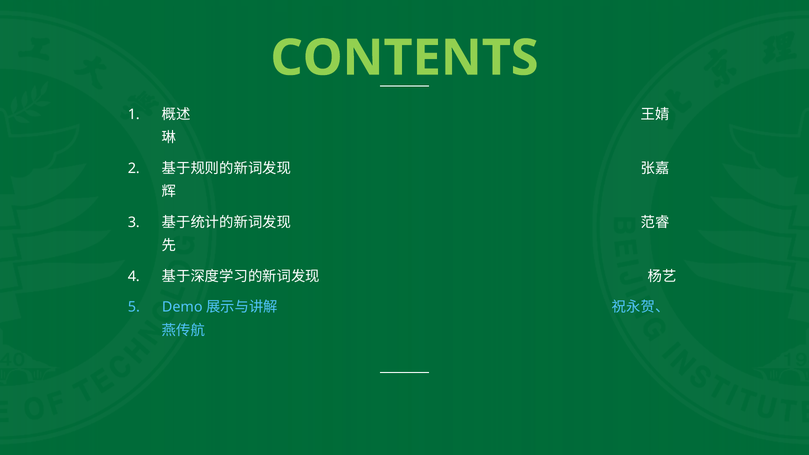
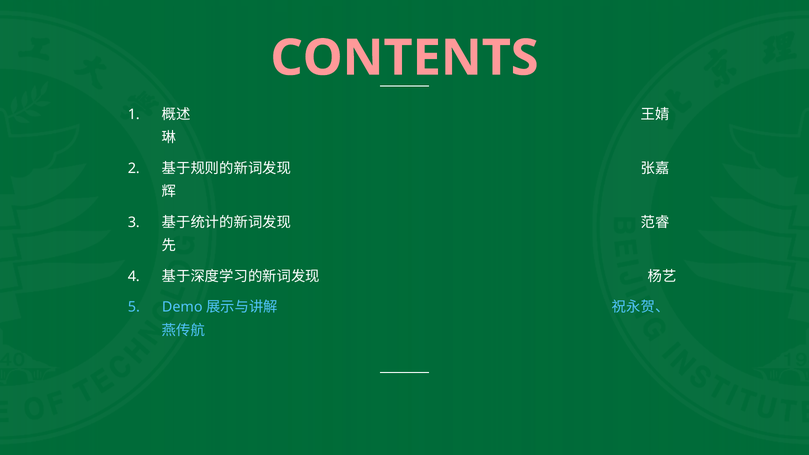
CONTENTS colour: light green -> pink (404, 58)
